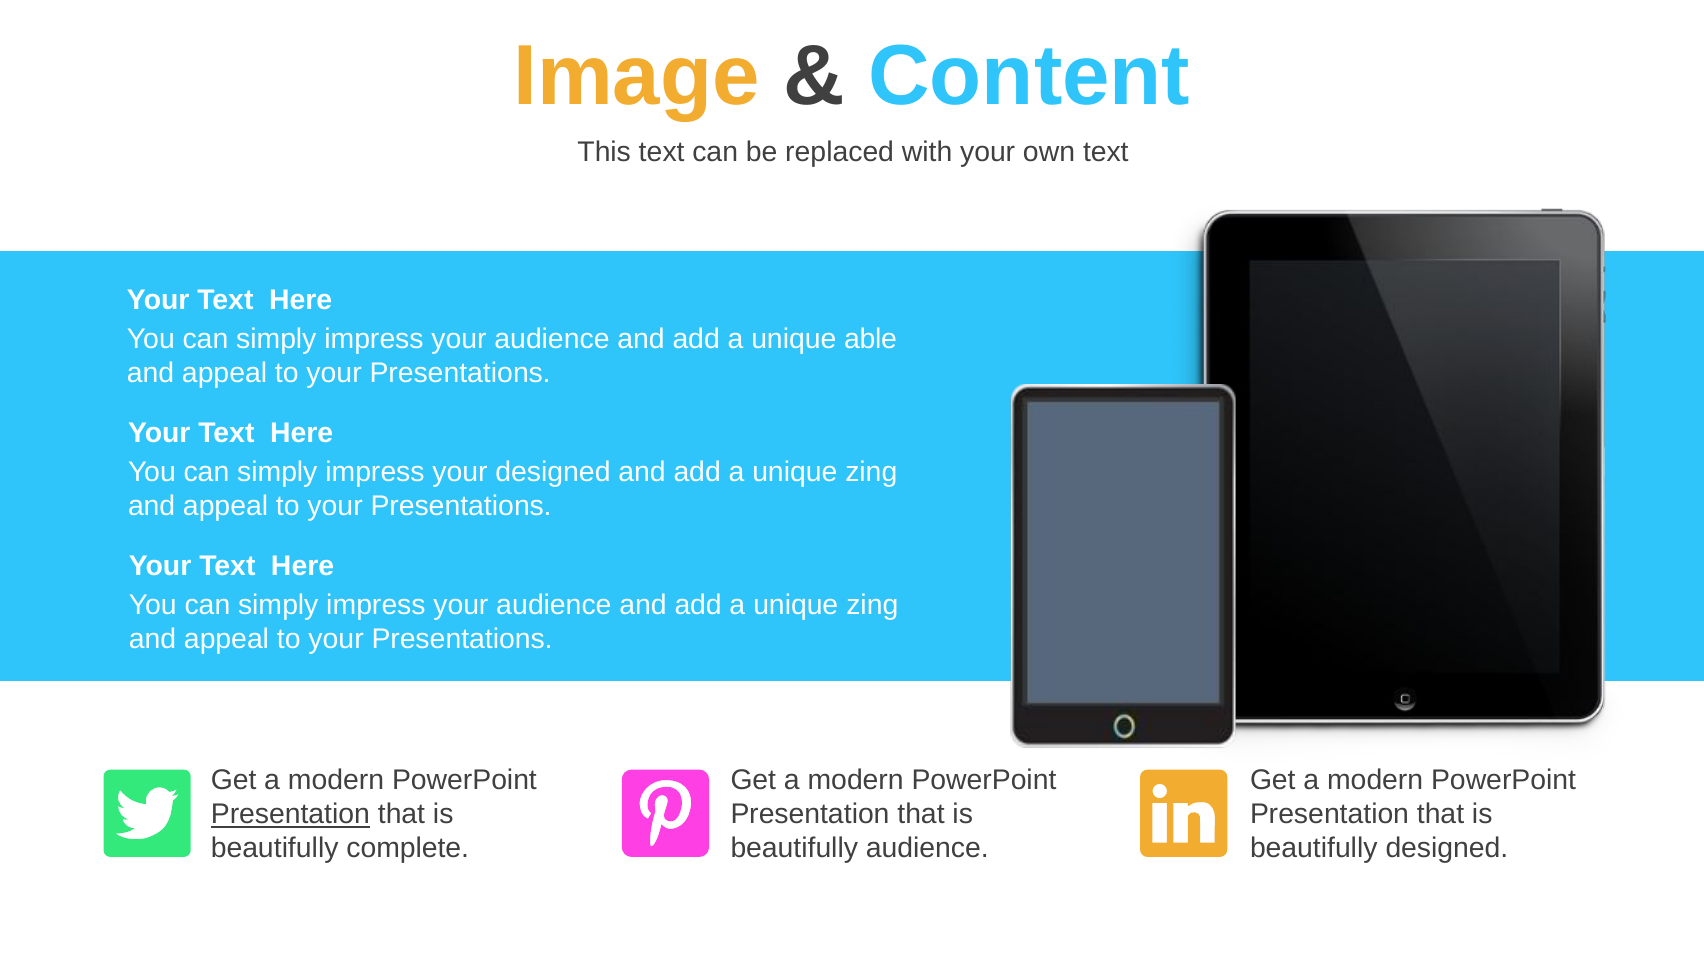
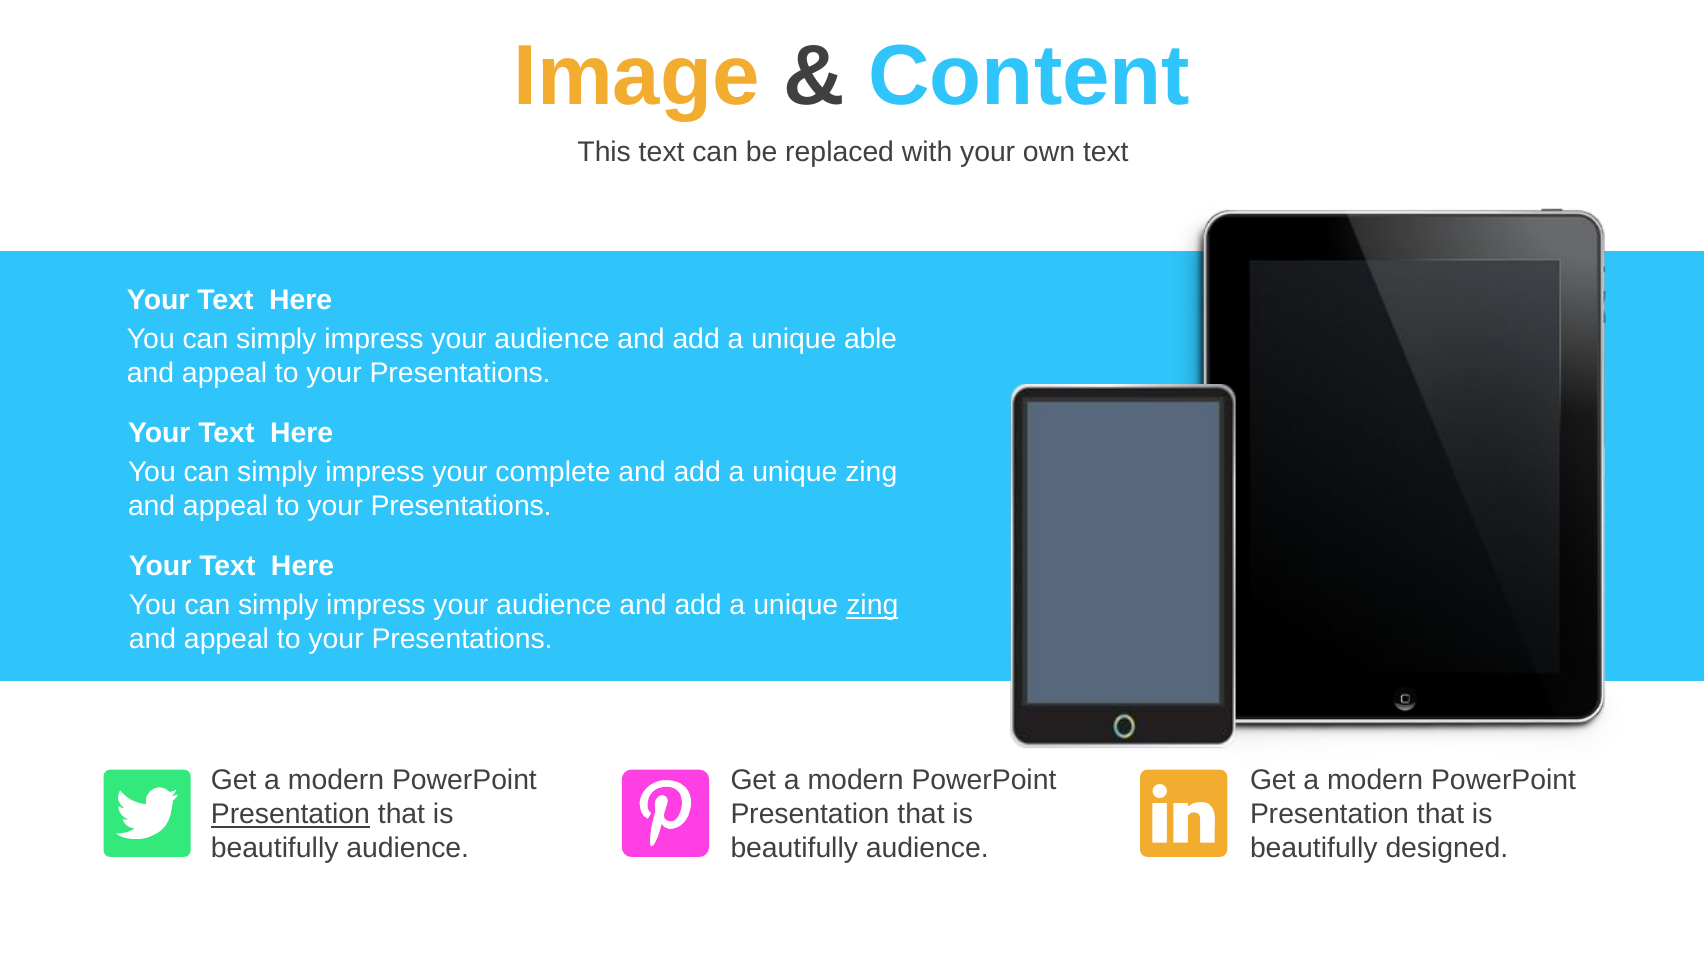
your designed: designed -> complete (553, 472)
zing underline: none -> present (872, 605)
complete: complete -> audience (408, 848)
